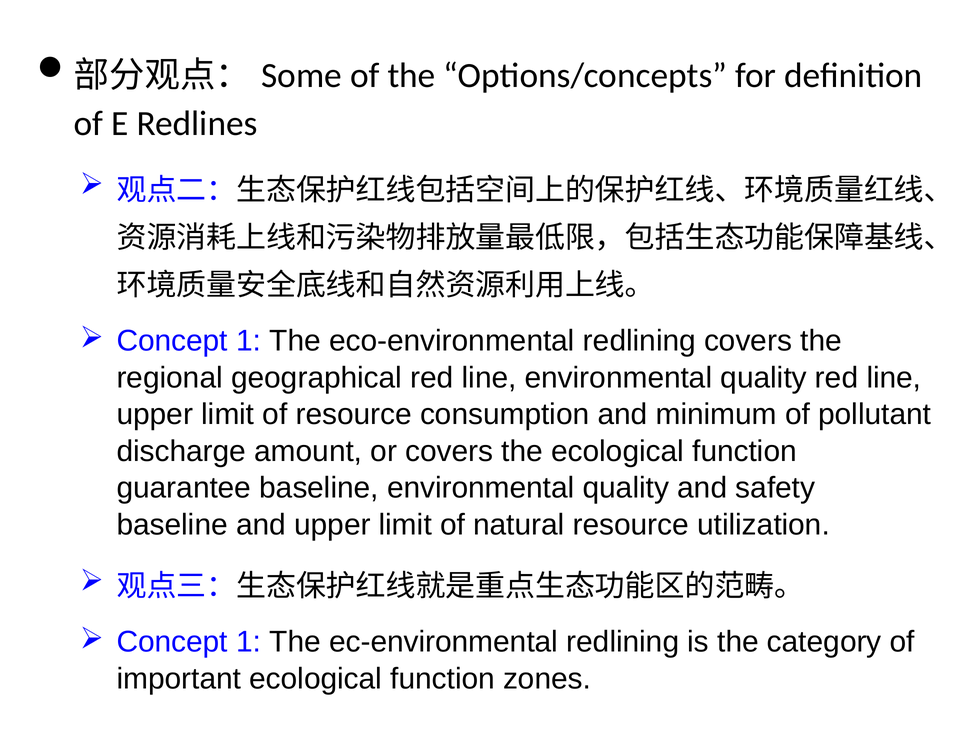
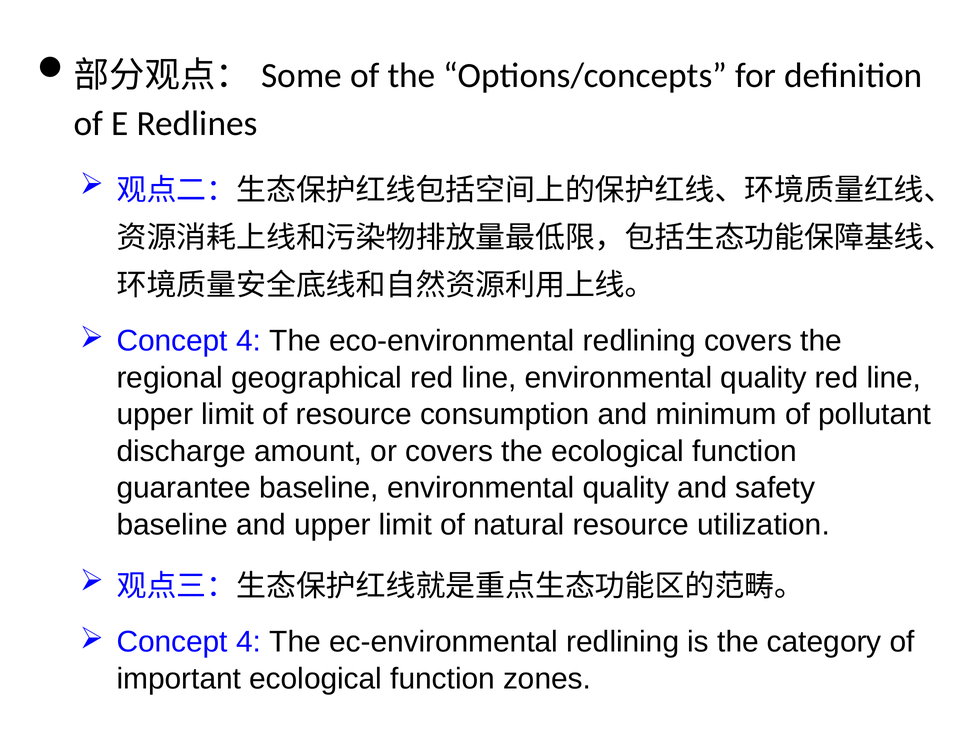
1: 1 -> 4 (249, 341)
1: 1 -> 4 (249, 642)
